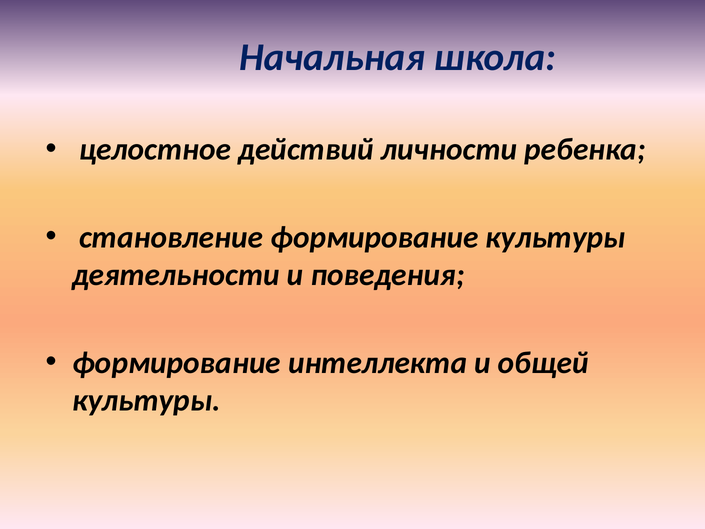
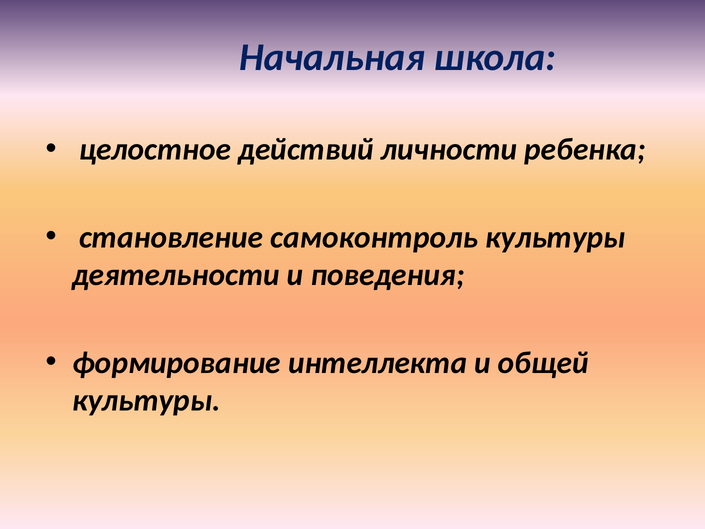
становление формирование: формирование -> самоконтроль (374, 237)
